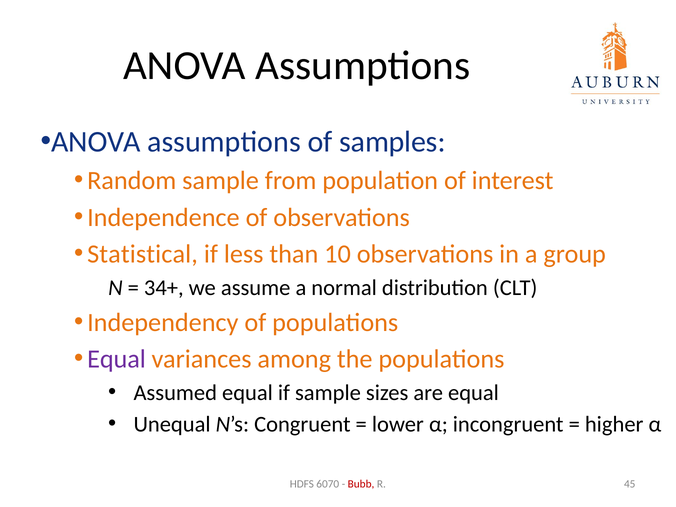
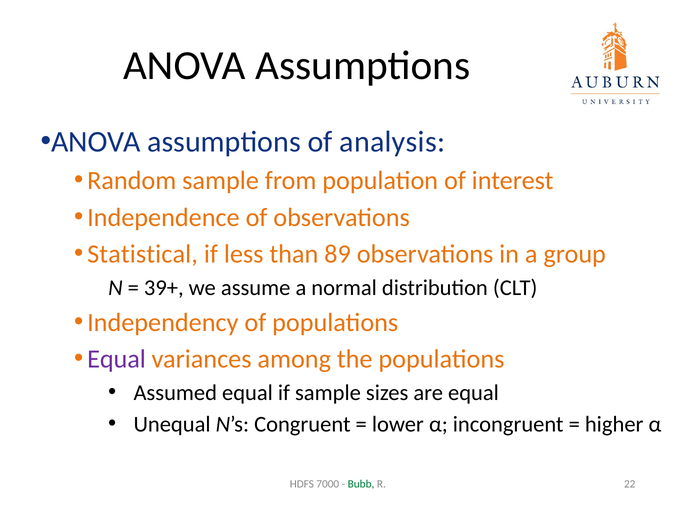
samples: samples -> analysis (392, 142)
10: 10 -> 89 (338, 254)
34+: 34+ -> 39+ (164, 288)
6070: 6070 -> 7000 (328, 484)
Bubb colour: red -> green (361, 484)
45: 45 -> 22 (630, 484)
